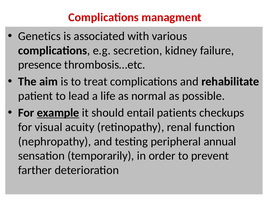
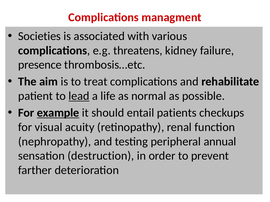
Genetics: Genetics -> Societies (39, 36)
secretion: secretion -> threatens (138, 51)
lead underline: none -> present (79, 96)
temporarily: temporarily -> destruction (101, 156)
